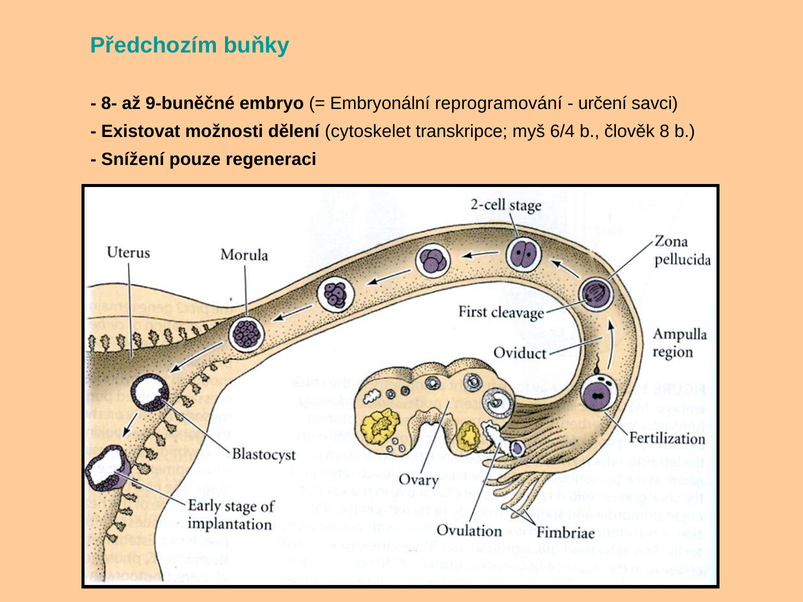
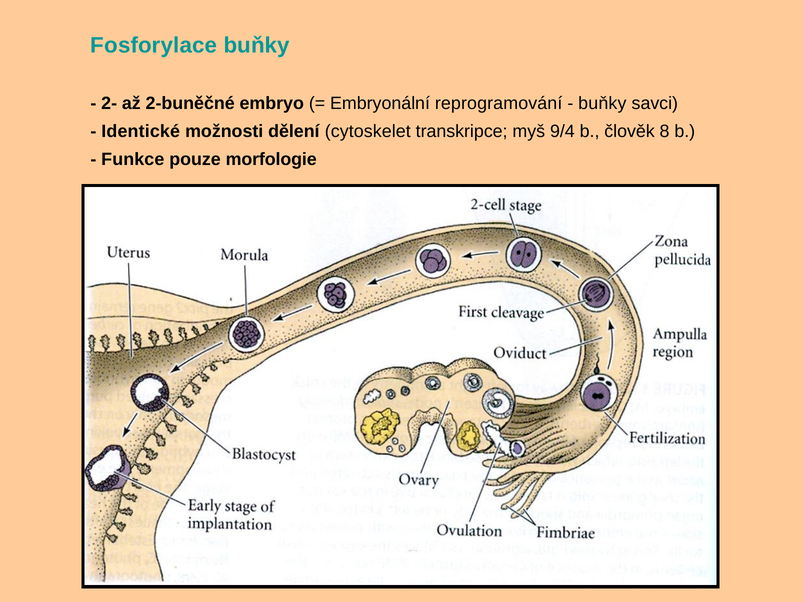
Předchozím: Předchozím -> Fosforylace (154, 46)
8-: 8- -> 2- (109, 104)
9-buněčné: 9-buněčné -> 2-buněčné (190, 104)
určení: určení -> buňky (602, 104)
Existovat: Existovat -> Identické (141, 131)
6/4: 6/4 -> 9/4 (562, 131)
Snížení: Snížení -> Funkce (133, 159)
regeneraci: regeneraci -> morfologie (271, 159)
